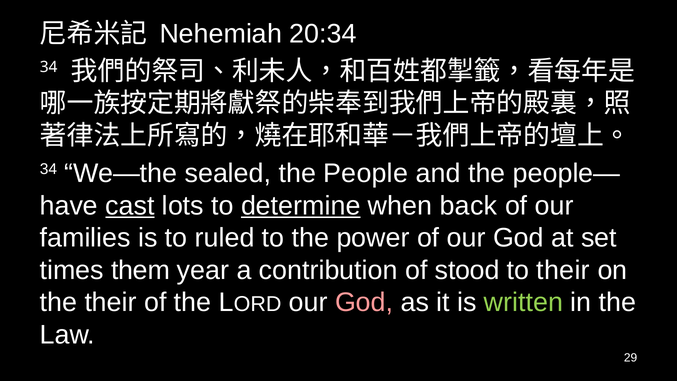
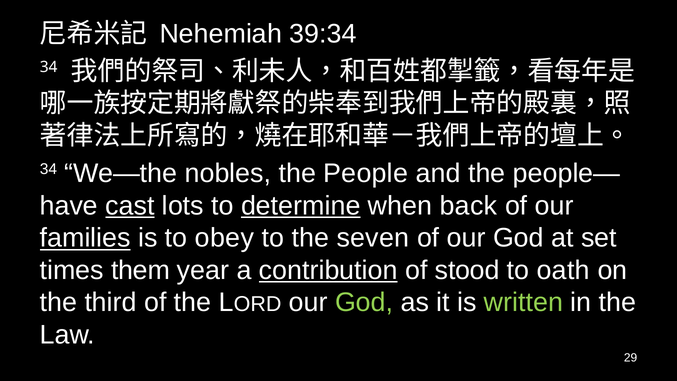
20:34: 20:34 -> 39:34 (323, 34)
sealed: sealed -> nobles (228, 173)
families underline: none -> present (85, 238)
ruled: ruled -> obey (224, 238)
power: power -> seven (373, 238)
contribution underline: none -> present (328, 270)
to their: their -> oath (563, 270)
the their: their -> third (111, 302)
God colour: pink -> light green (364, 302)
